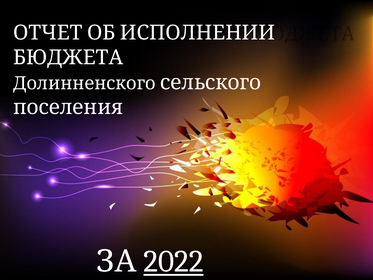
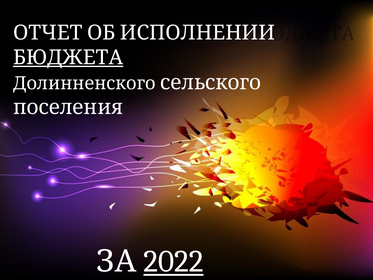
БЮДЖЕТА underline: none -> present (68, 57)
